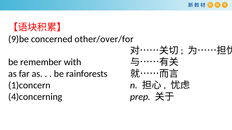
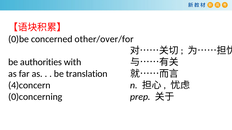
9)be: 9)be -> 0)be (19, 39)
remember: remember -> authorities (41, 62)
rainforests: rainforests -> translation (87, 74)
1)concern: 1)concern -> 4)concern (29, 86)
4)concerning: 4)concerning -> 0)concerning (35, 97)
